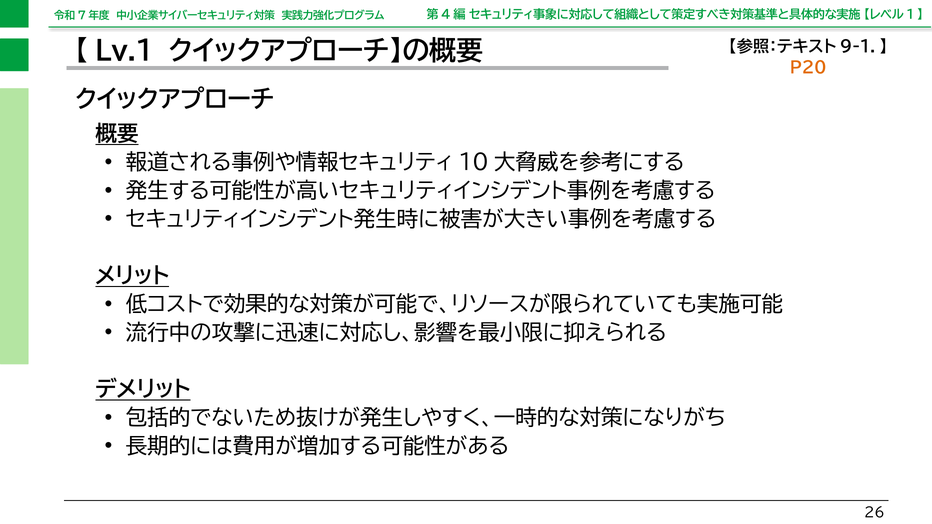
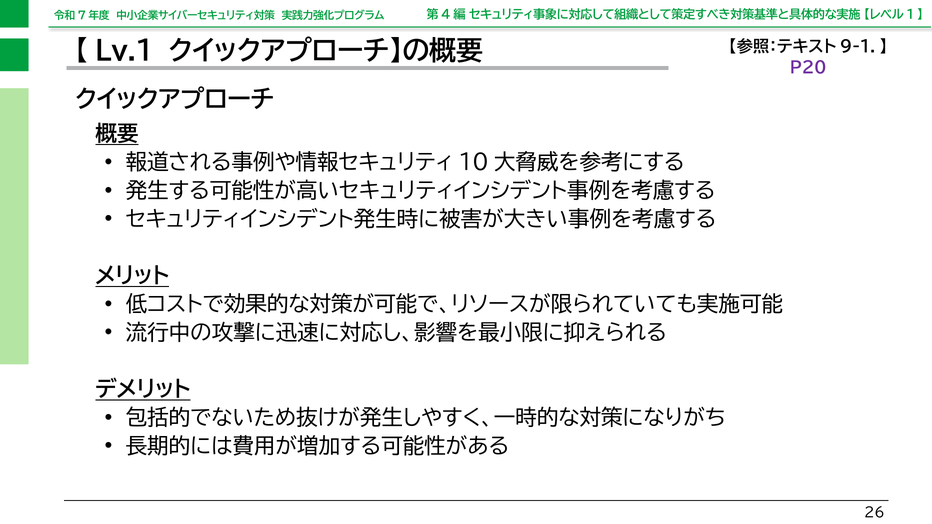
P20 colour: orange -> purple (808, 68)
